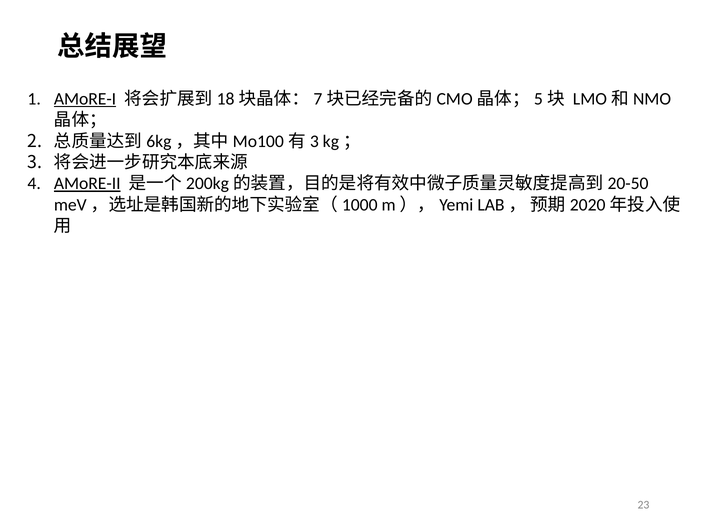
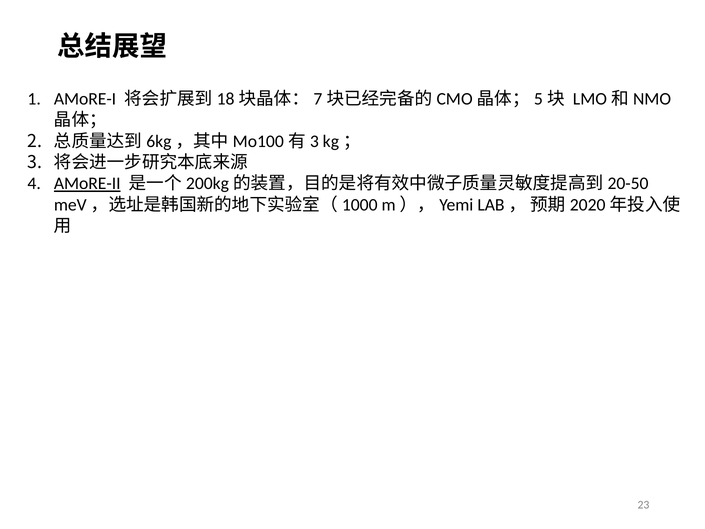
AMoRE-I underline: present -> none (85, 99)
